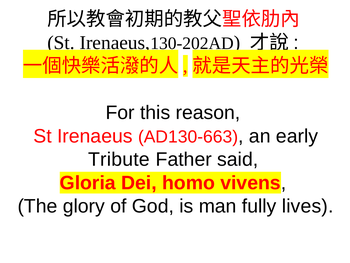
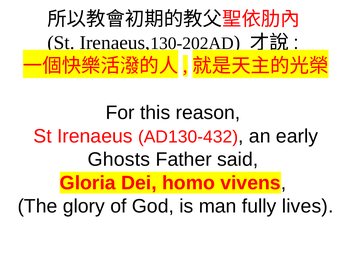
AD130-663: AD130-663 -> AD130-432 (188, 137)
Tribute: Tribute -> Ghosts (119, 159)
